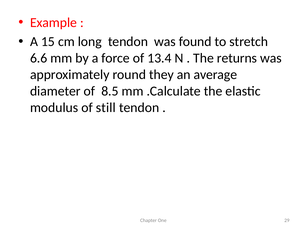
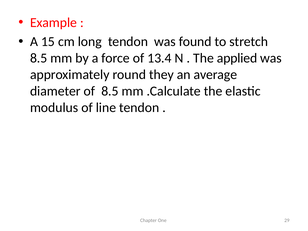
6.6: 6.6 -> 8.5 (39, 58)
returns: returns -> applied (237, 58)
still: still -> line (106, 108)
